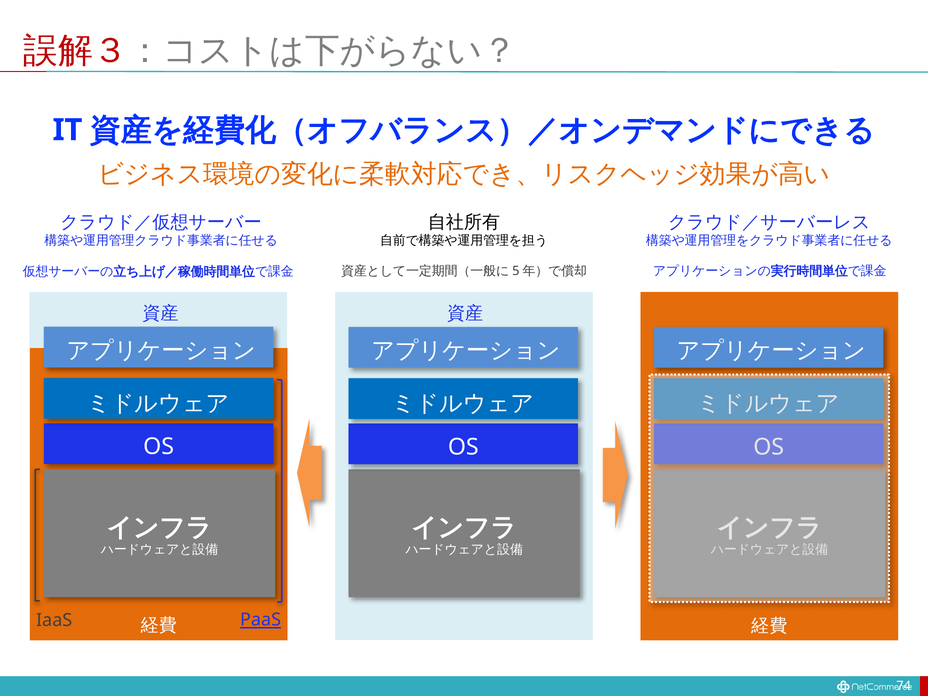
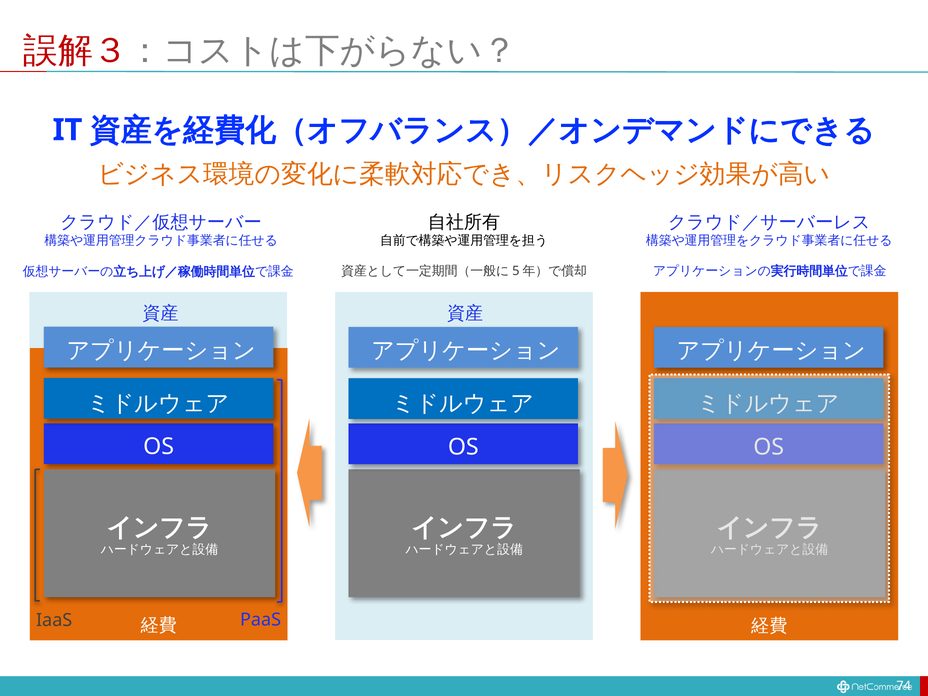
PaaS underline: present -> none (261, 620)
